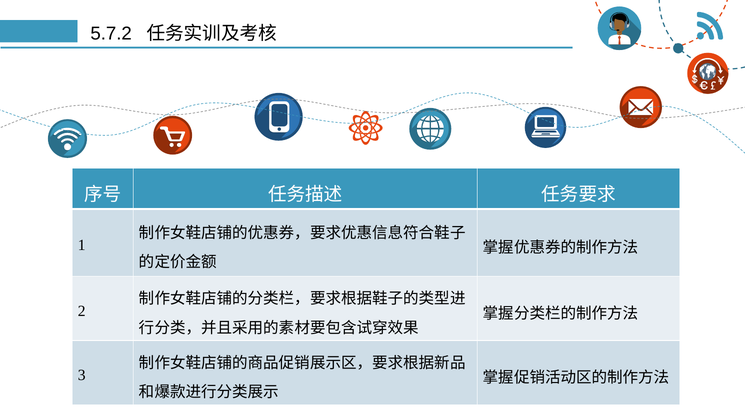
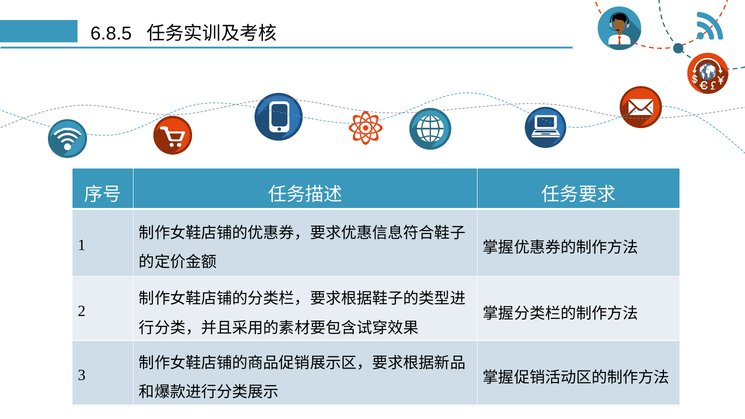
5.7.2: 5.7.2 -> 6.8.5 (111, 34)
